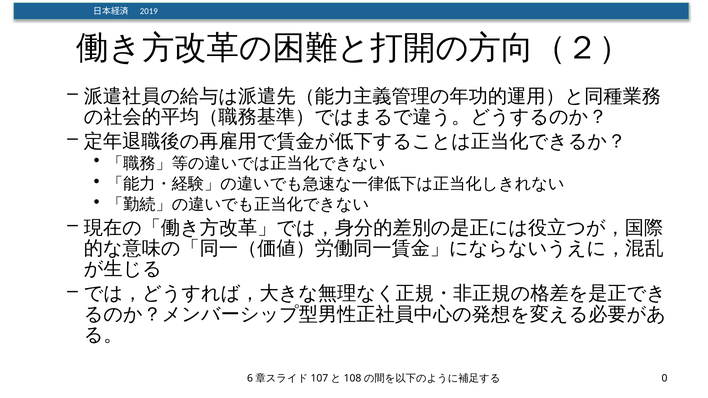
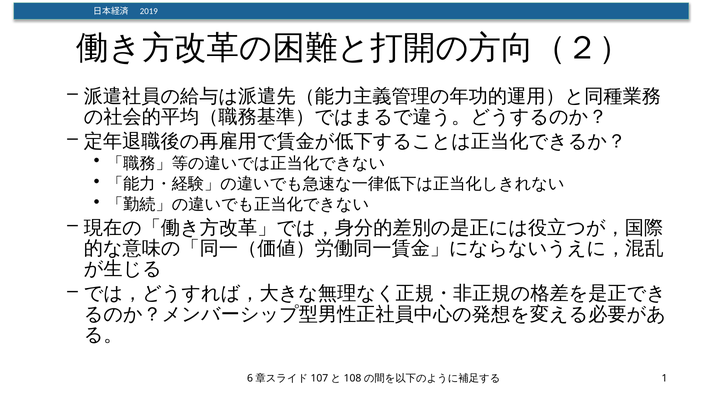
0: 0 -> 1 (664, 379)
